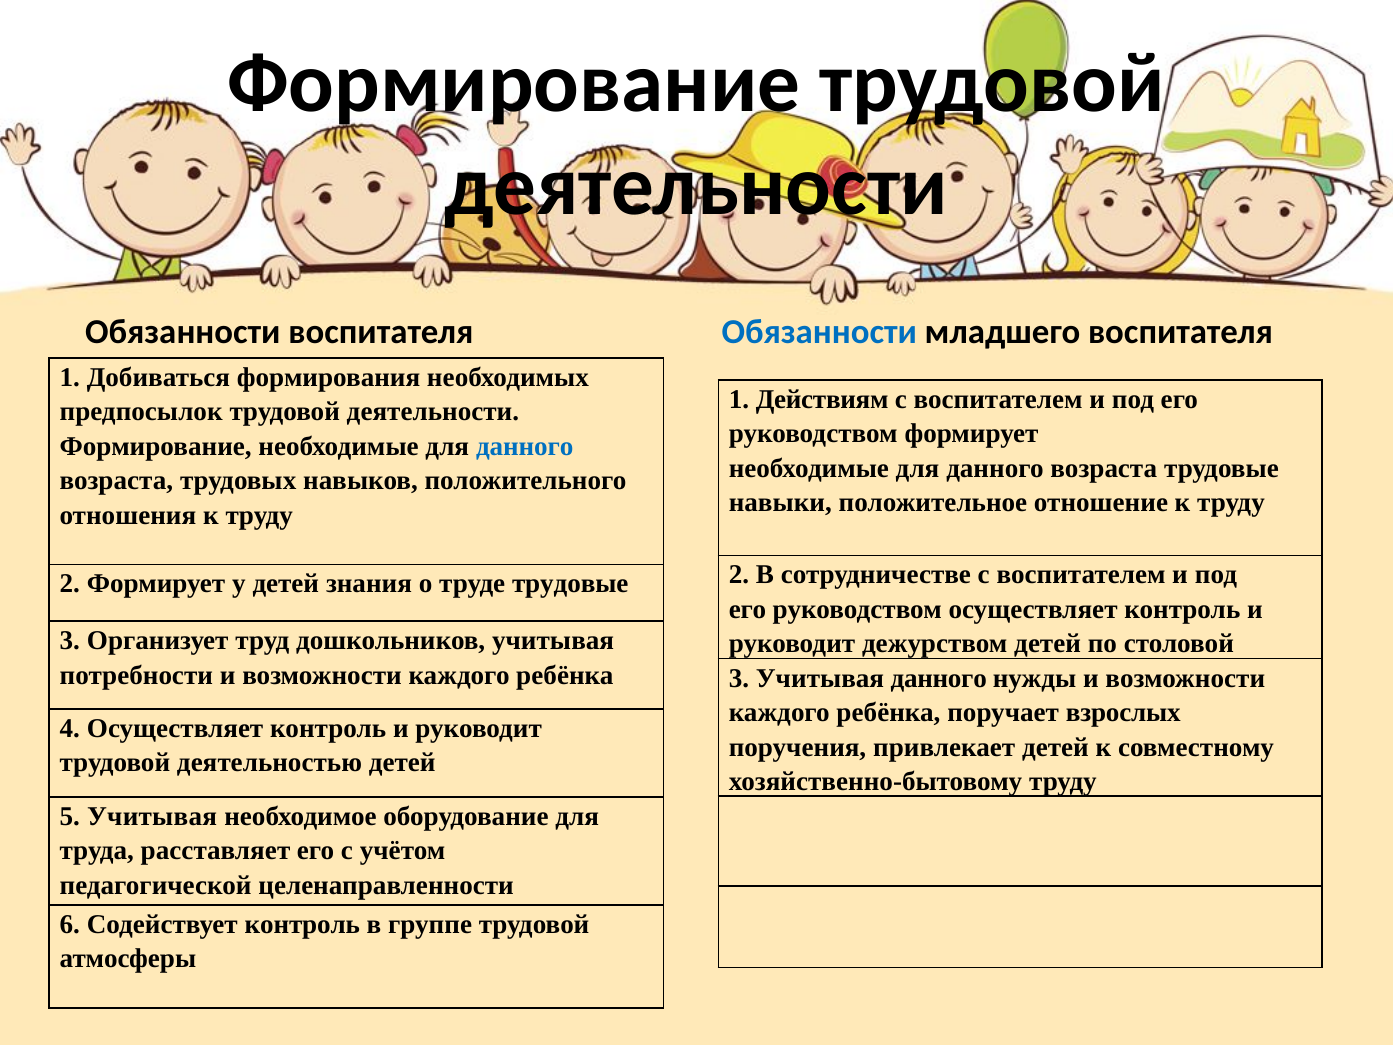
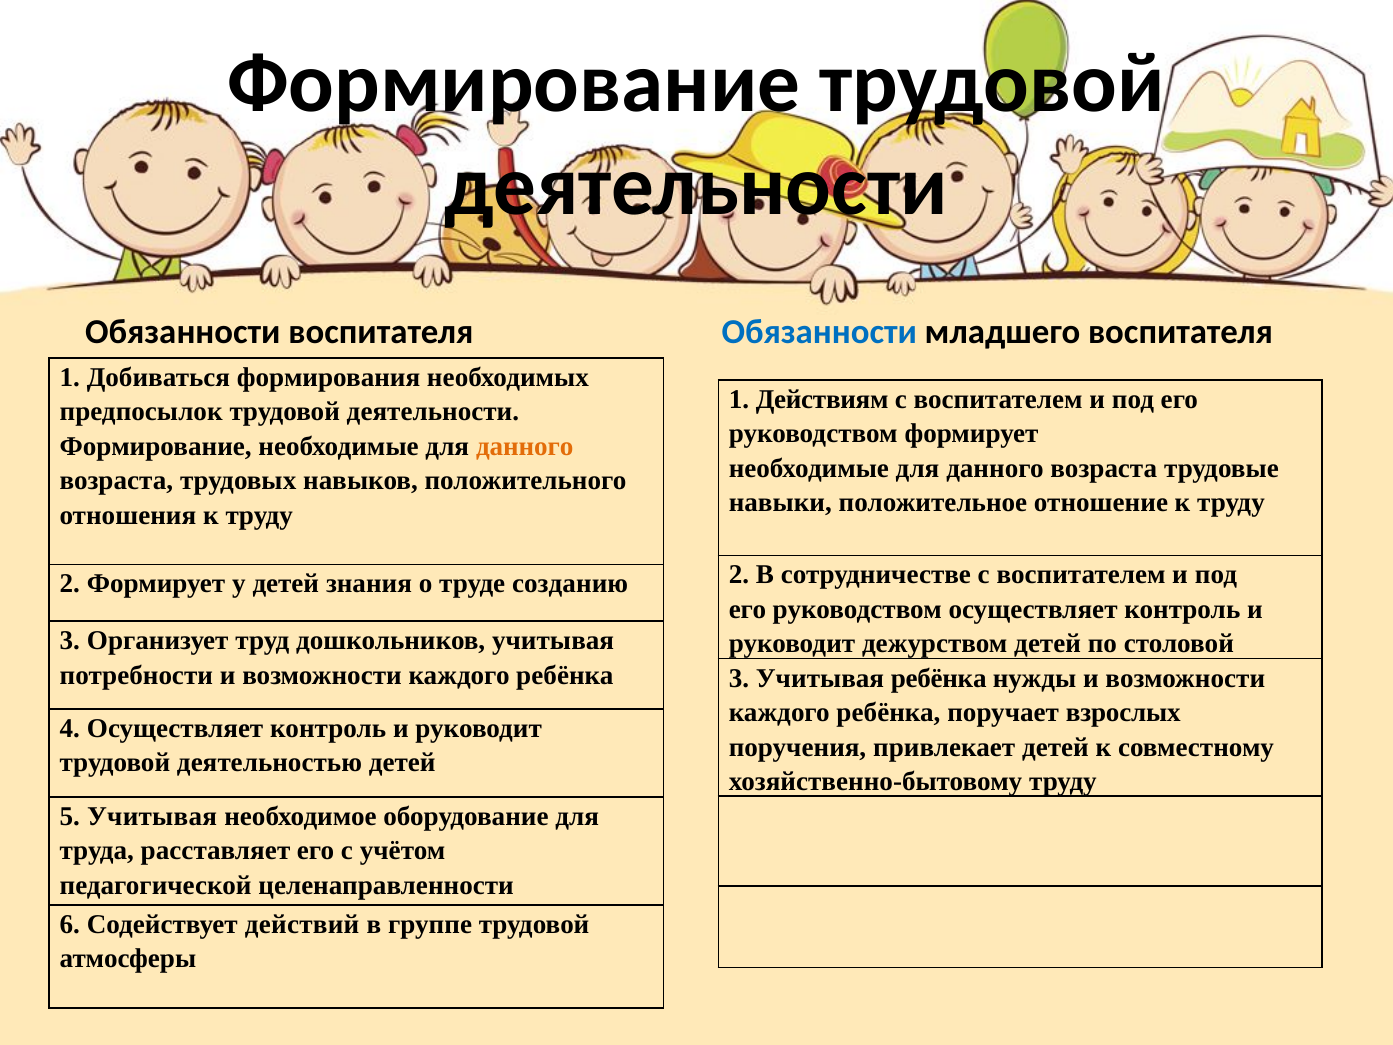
данного colour: blue -> orange (525, 446)
труде трудовые: трудовые -> созданию (570, 584)
Учитывая данного: данного -> ребёнка (939, 678)
Содействует контроль: контроль -> действий (302, 924)
